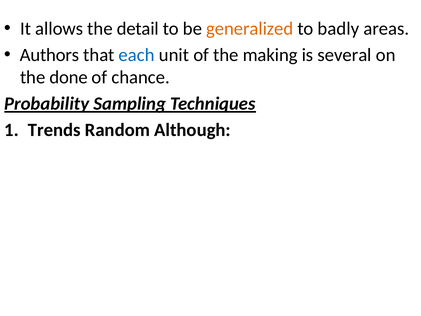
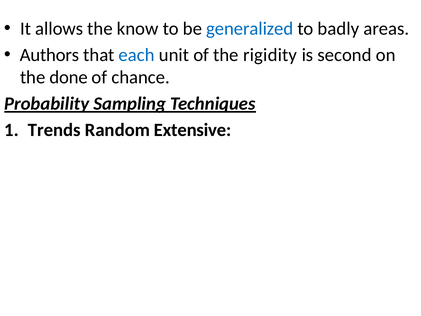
detail: detail -> know (138, 29)
generalized colour: orange -> blue (250, 29)
making: making -> rigidity (270, 55)
several: several -> second (345, 55)
Although: Although -> Extensive (193, 130)
